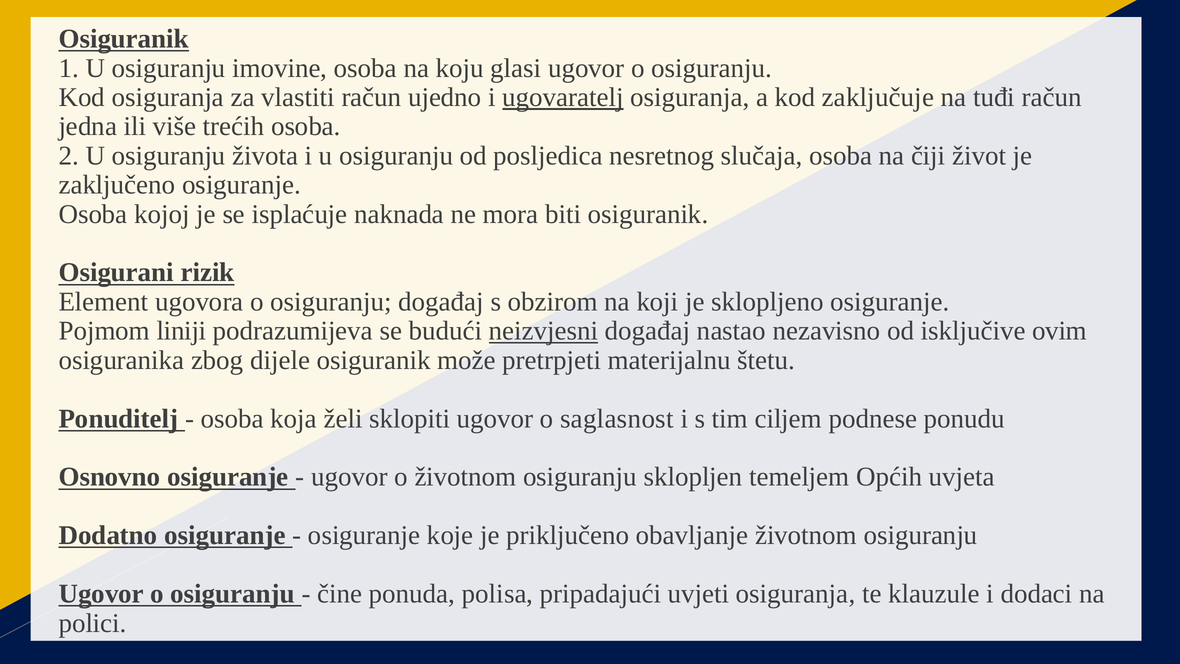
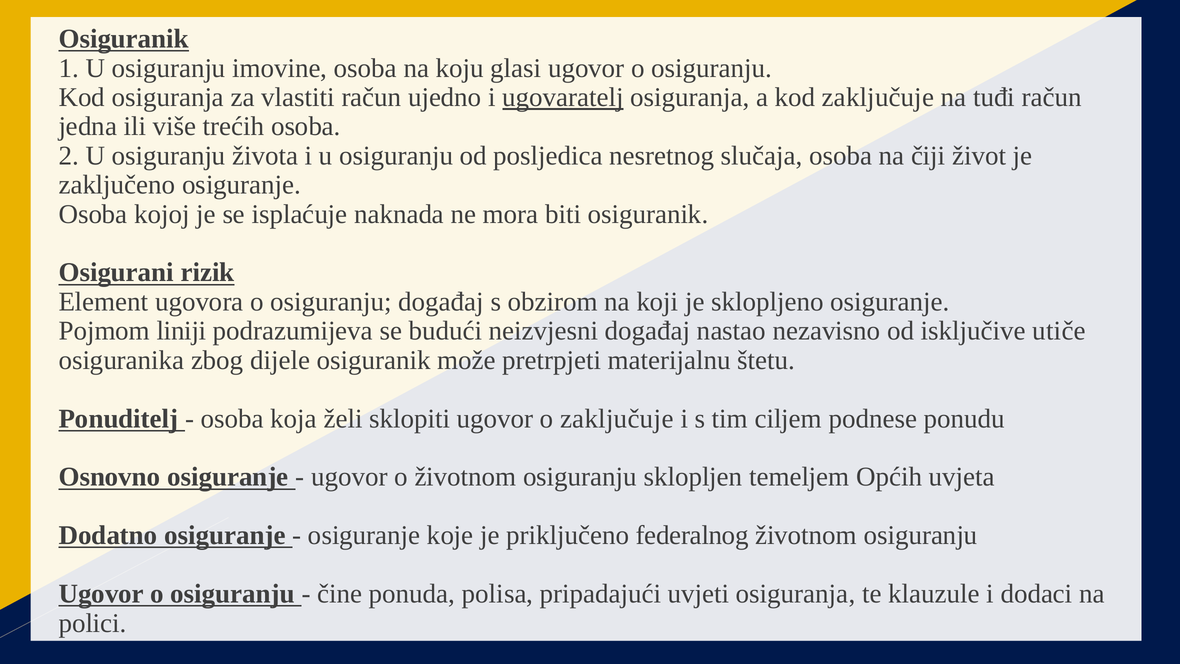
neizvjesni underline: present -> none (544, 331)
ovim: ovim -> utiče (1059, 331)
o saglasnost: saglasnost -> zaključuje (617, 418)
obavljanje: obavljanje -> federalnog (692, 535)
